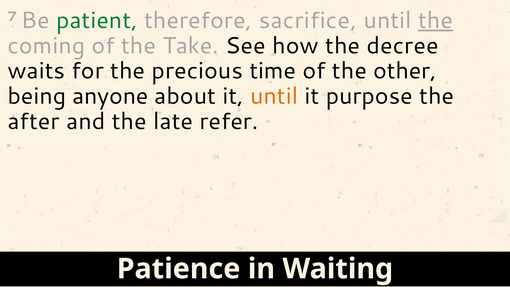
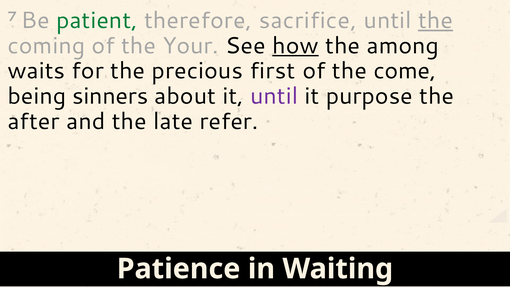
Take: Take -> Your (191, 46)
how underline: none -> present (296, 46)
decree: decree -> among (403, 46)
time: time -> first (273, 71)
other: other -> come (405, 71)
anyone: anyone -> sinners (110, 96)
until colour: orange -> purple (274, 96)
